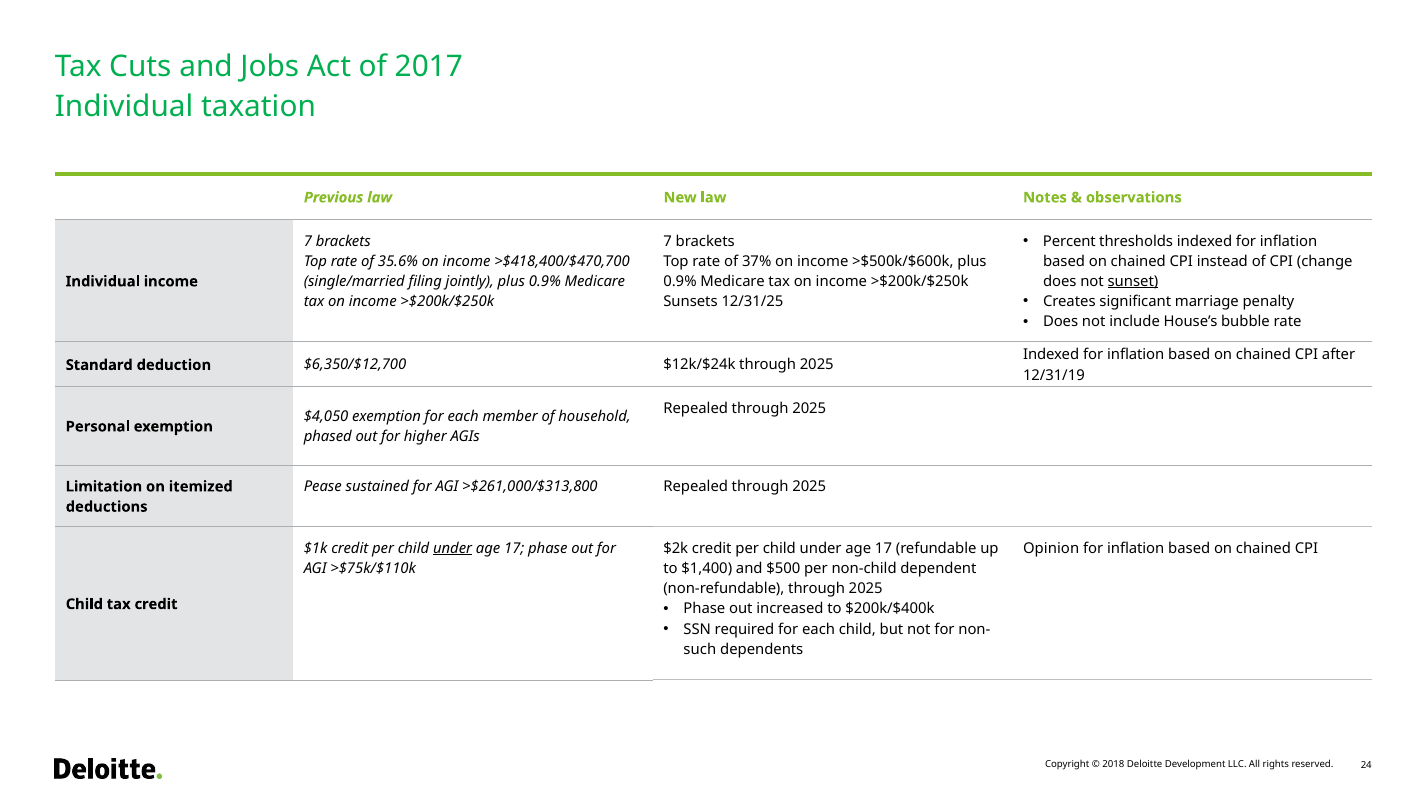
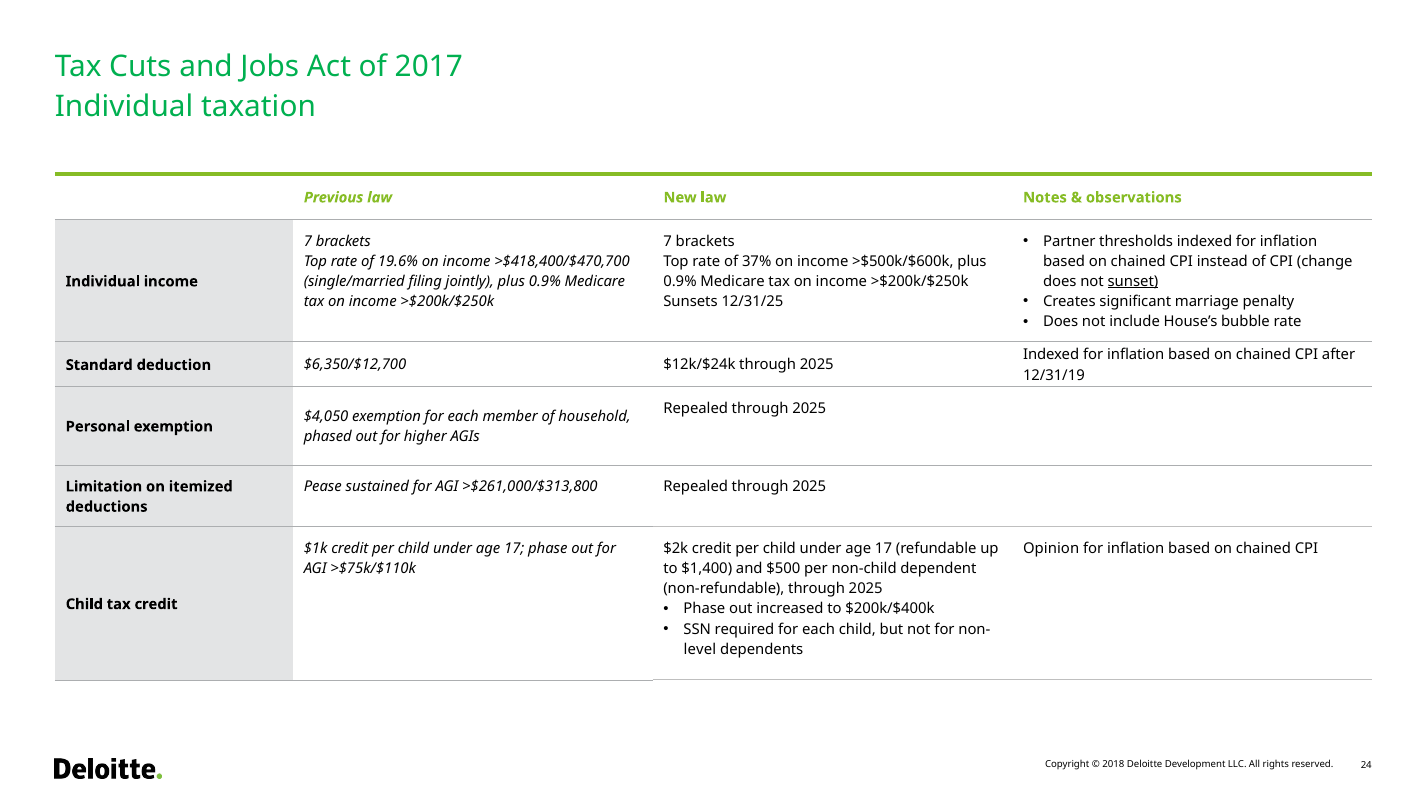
Percent: Percent -> Partner (1069, 241)
35.6%: 35.6% -> 19.6% (398, 261)
under underline: present -> none (453, 548)
such: such -> level (700, 649)
